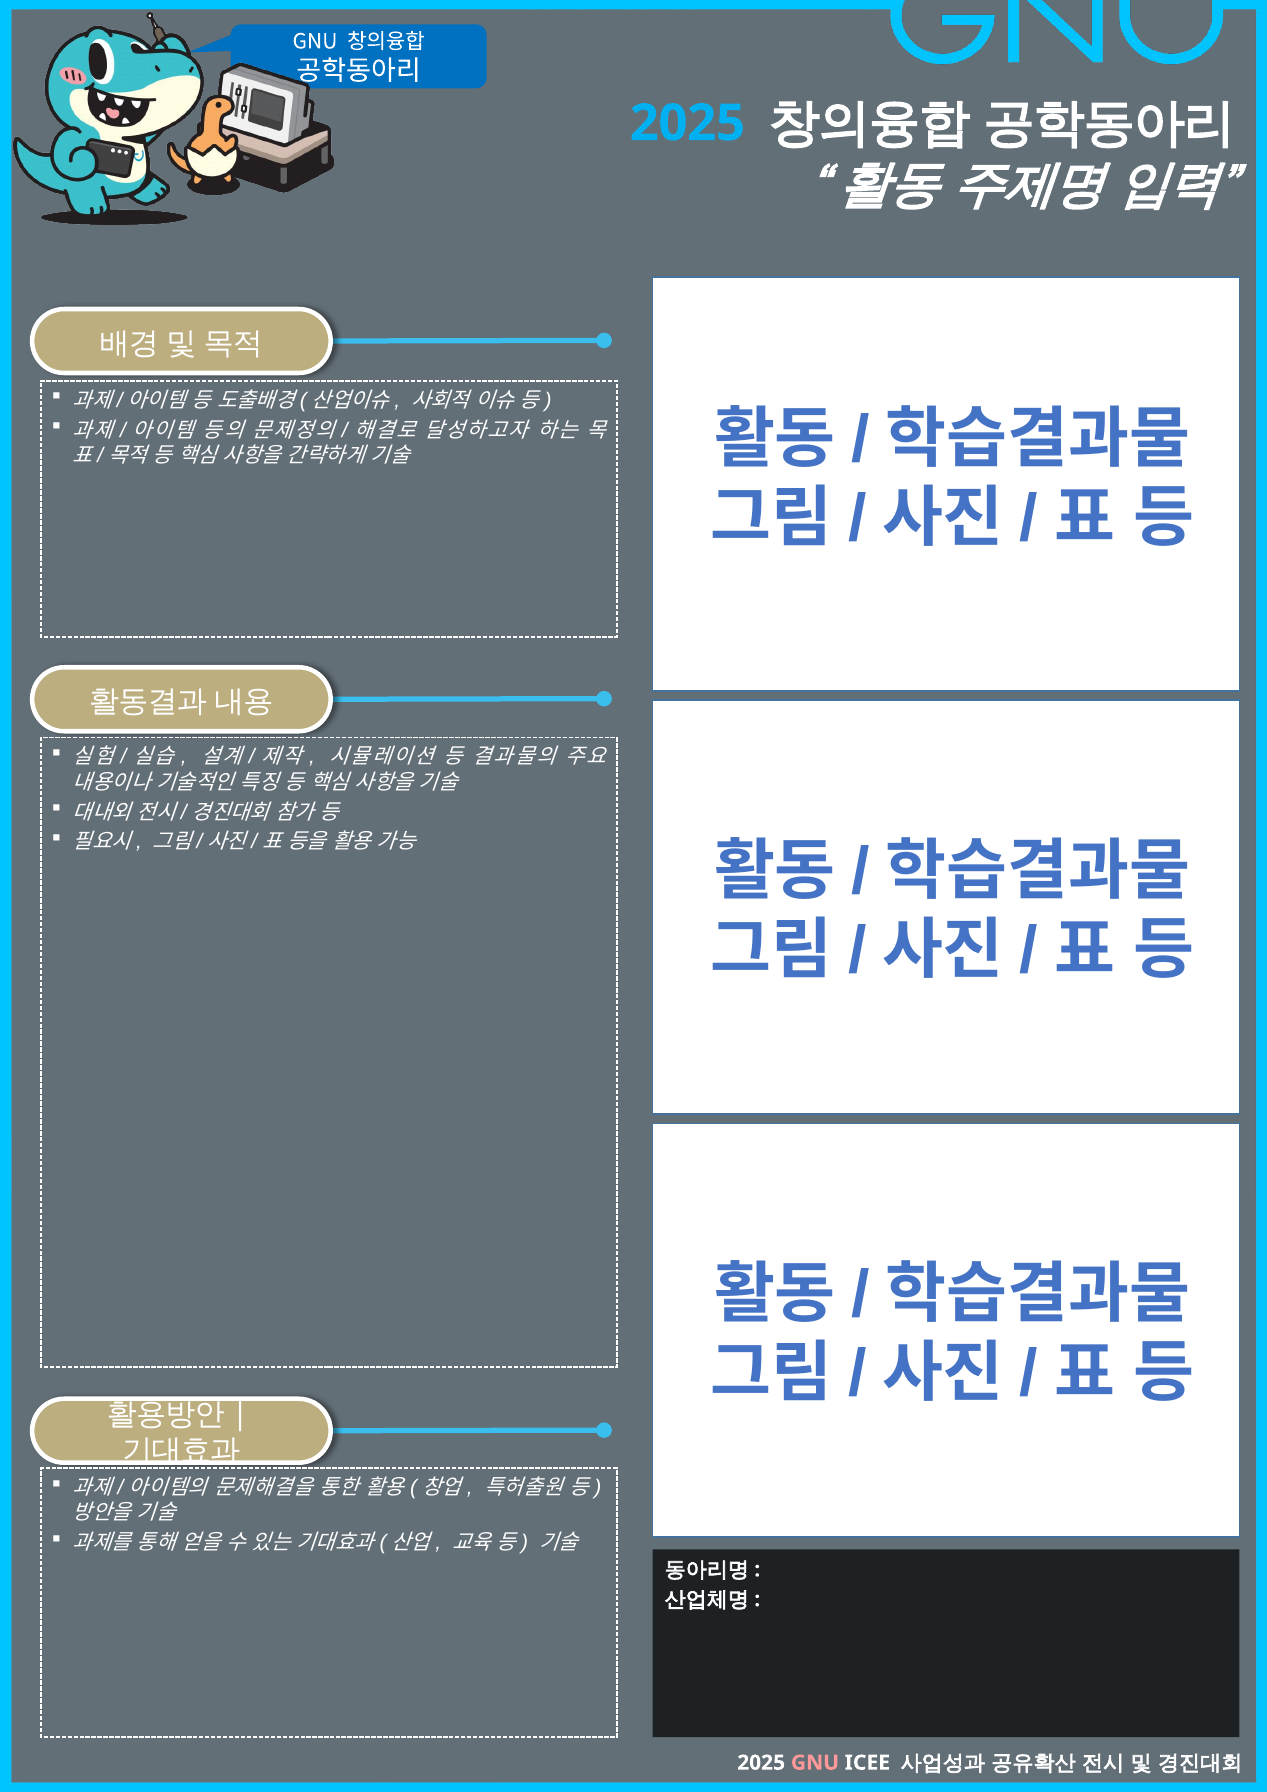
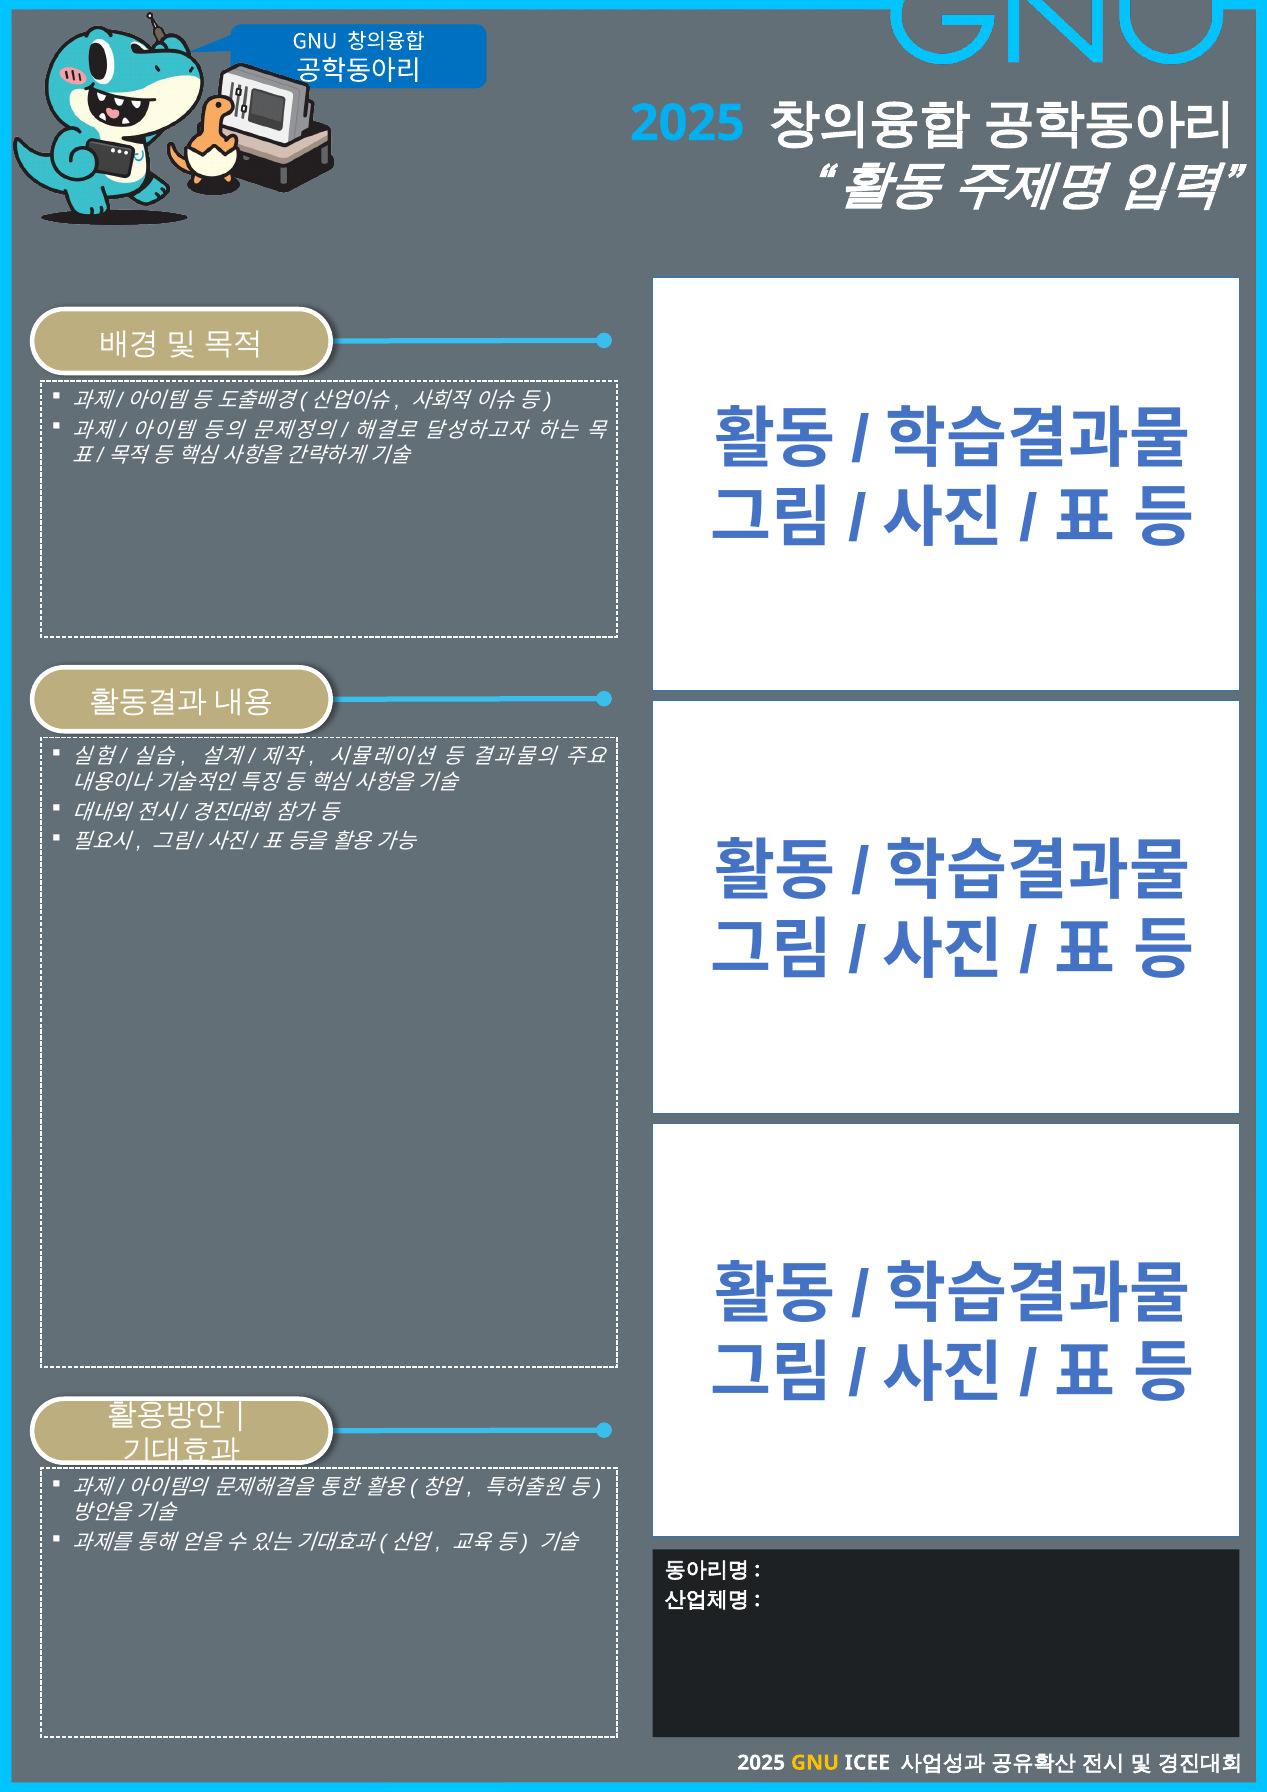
GNU colour: pink -> yellow (815, 1762)
